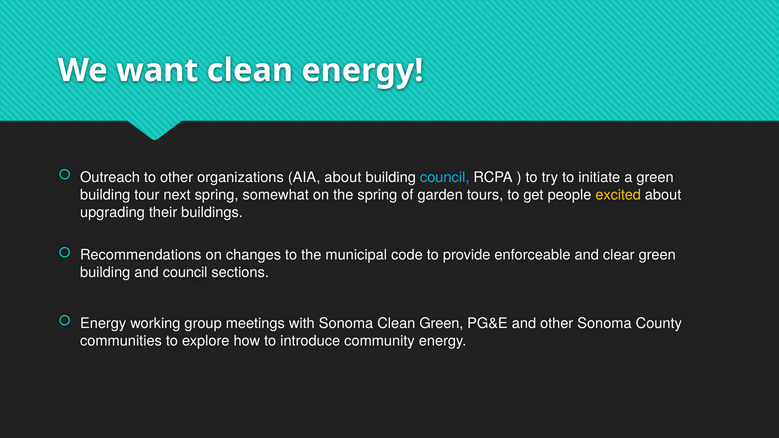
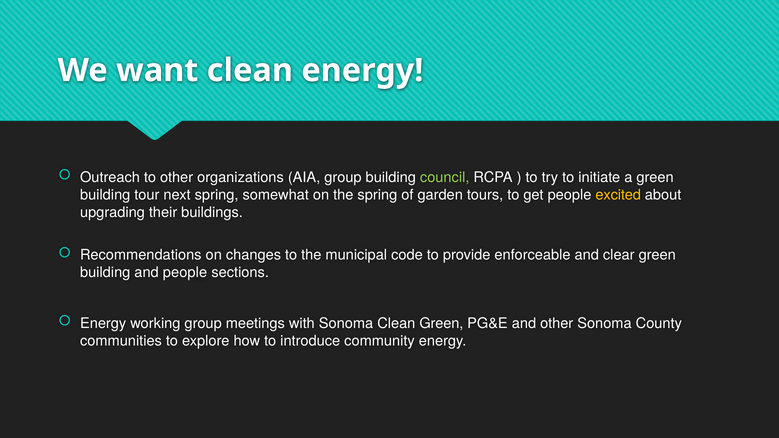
AIA about: about -> group (343, 177)
council colour: light blue -> light green (445, 177)
and council: council -> people (185, 273)
